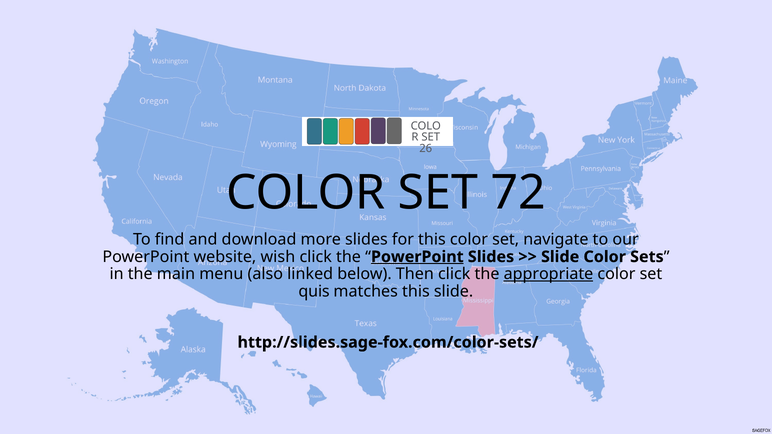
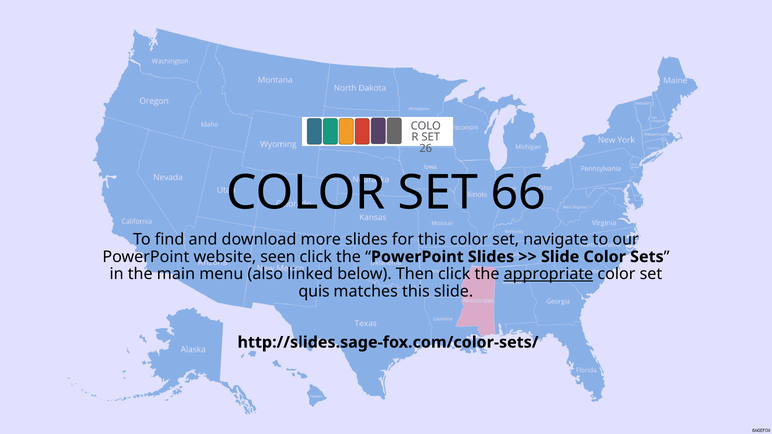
72: 72 -> 66 (518, 193)
wish: wish -> seen (278, 257)
PowerPoint underline: present -> none (417, 257)
